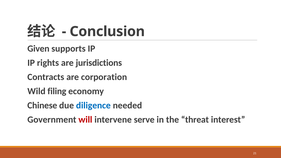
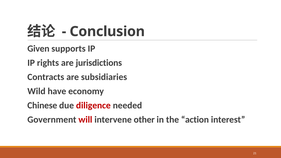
corporation: corporation -> subsidiaries (104, 77)
filing: filing -> have (57, 91)
diligence colour: blue -> red (93, 105)
serve: serve -> other (144, 120)
threat: threat -> action (195, 120)
